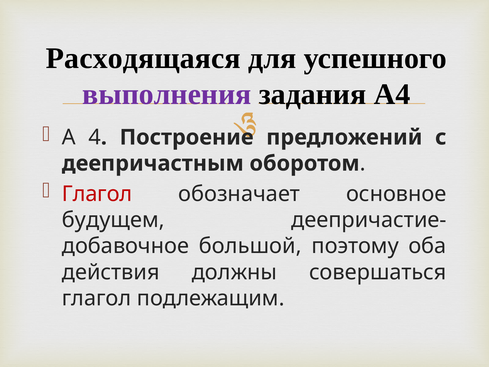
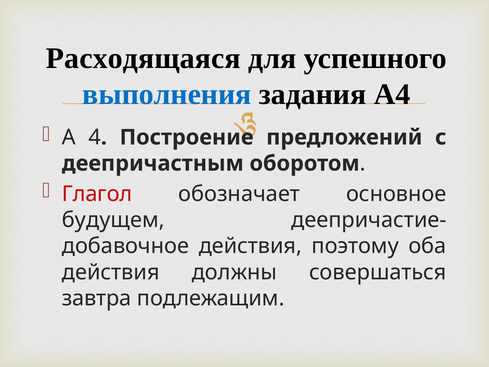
выполнения colour: purple -> blue (167, 94)
добавочное большой: большой -> действия (250, 246)
глагол: глагол -> завтра (97, 298)
